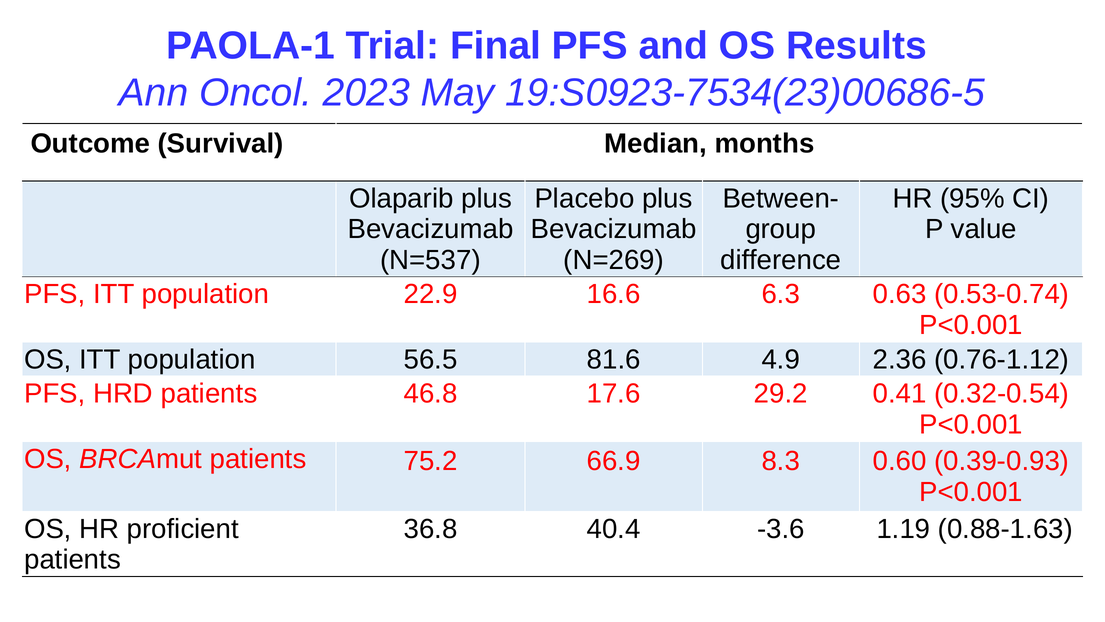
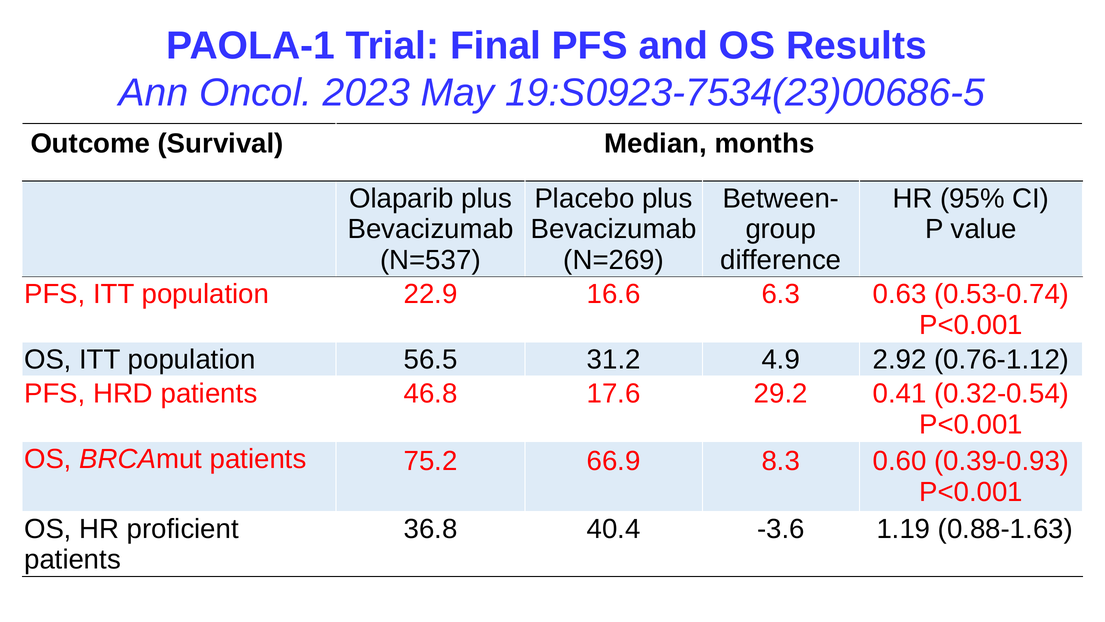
81.6: 81.6 -> 31.2 (614, 359)
2.36: 2.36 -> 2.92 (900, 359)
